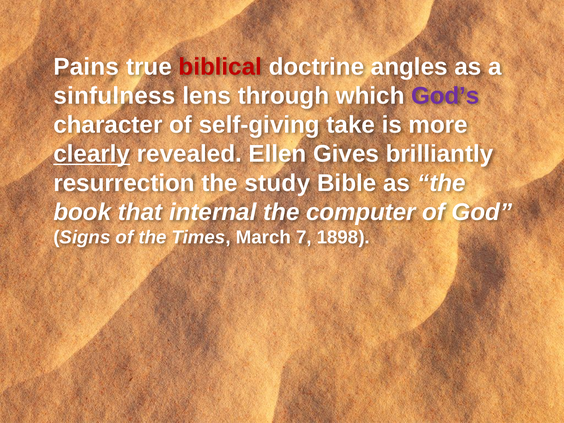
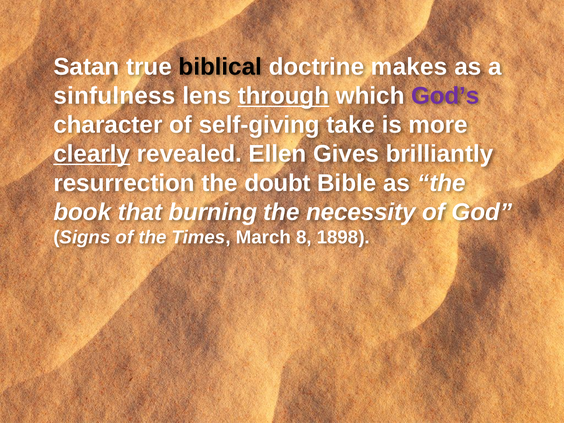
Pains: Pains -> Satan (86, 67)
biblical colour: red -> black (220, 67)
angles: angles -> makes (409, 67)
through underline: none -> present (283, 96)
study: study -> doubt (278, 183)
internal: internal -> burning (213, 212)
computer: computer -> necessity (361, 212)
7: 7 -> 8 (304, 237)
